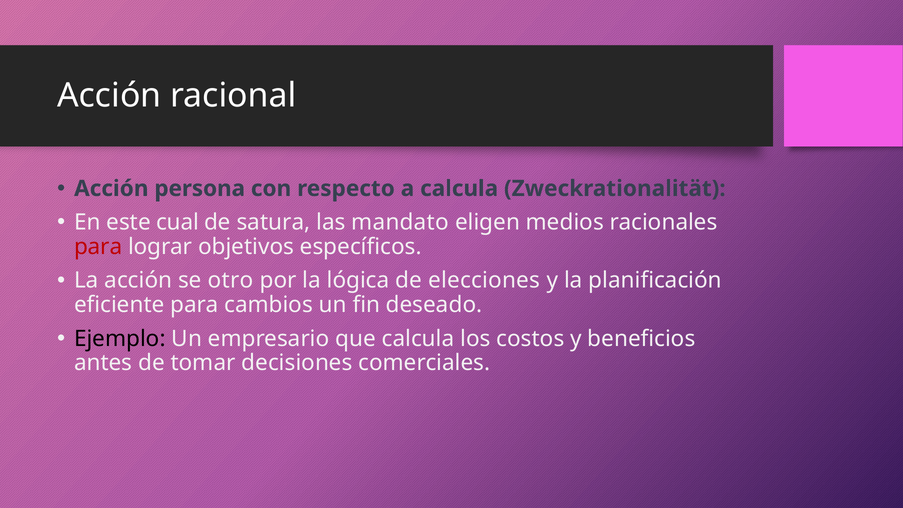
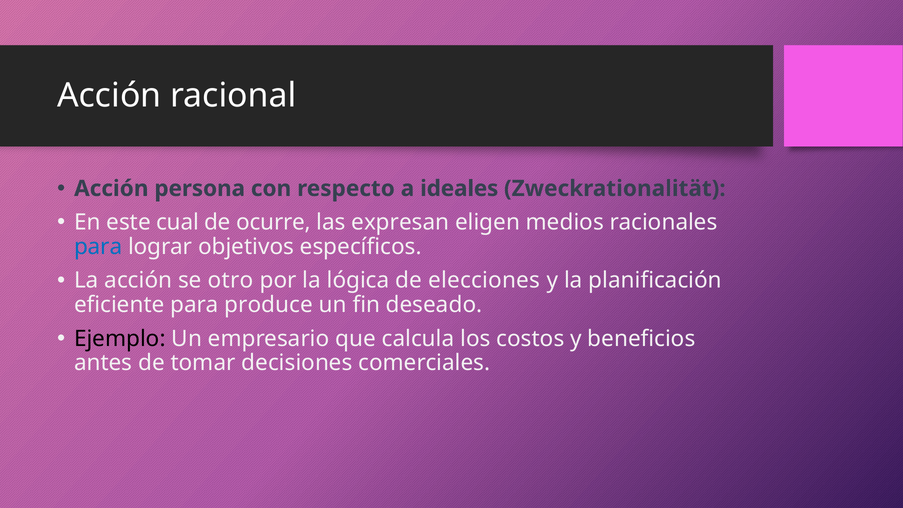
a calcula: calcula -> ideales (459, 189)
satura: satura -> ocurre (274, 222)
mandato: mandato -> expresan (400, 222)
para colour: red -> blue (98, 247)
cambios: cambios -> produce (269, 305)
